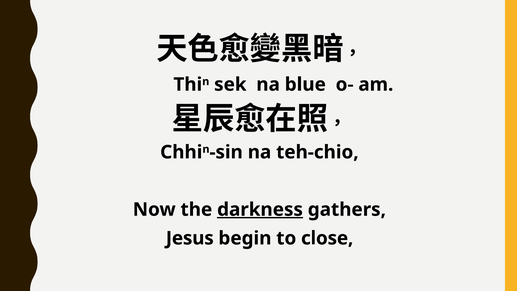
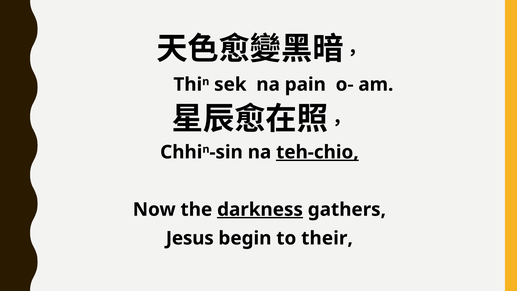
blue: blue -> pain (305, 84)
teh-chio underline: none -> present (317, 152)
close: close -> their (327, 238)
